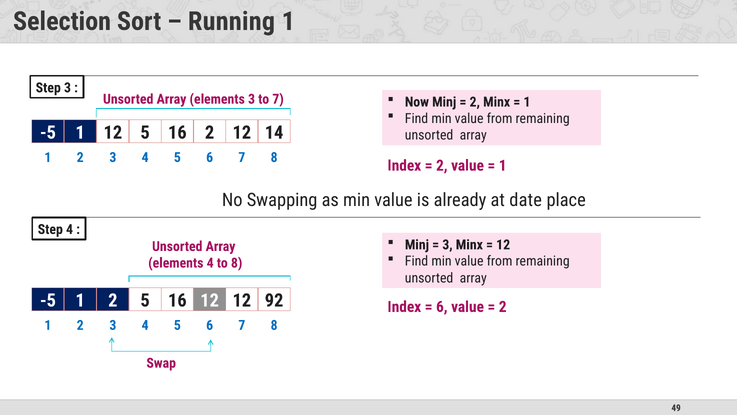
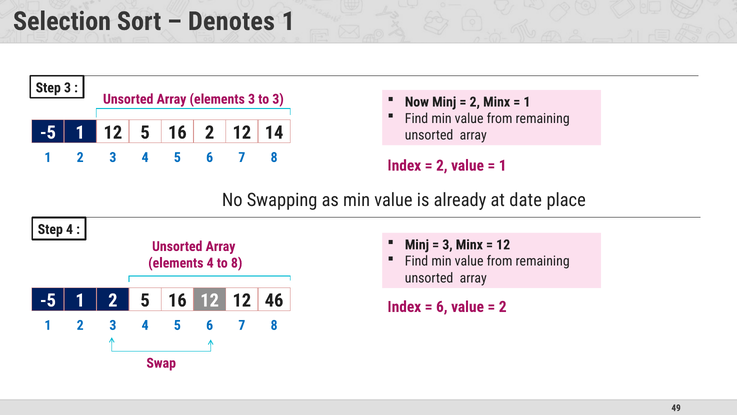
Running: Running -> Denotes (231, 21)
to 7: 7 -> 3 (278, 99)
92: 92 -> 46 (274, 300)
